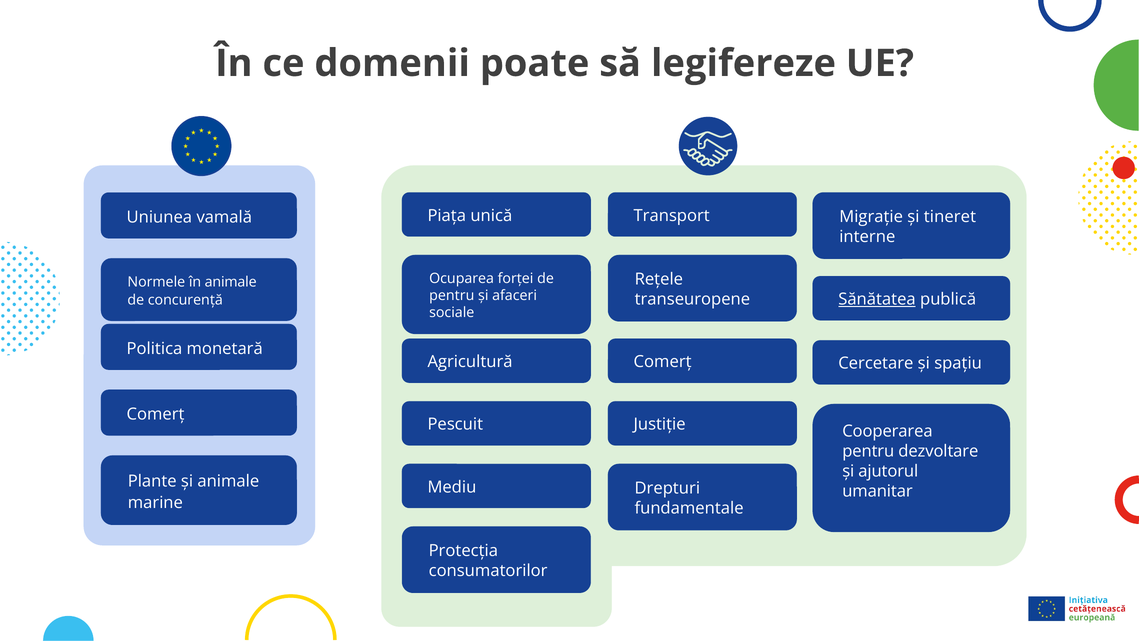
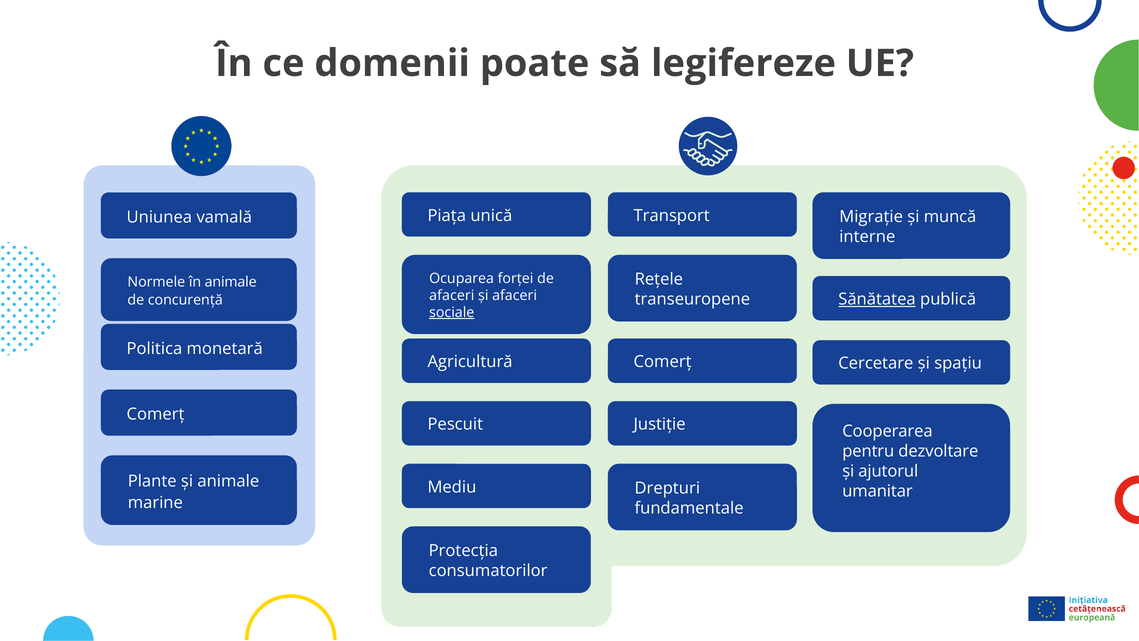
tineret: tineret -> muncă (950, 217)
pentru: pentru -> afaceri (452, 295)
sociale underline: none -> present (452, 312)
